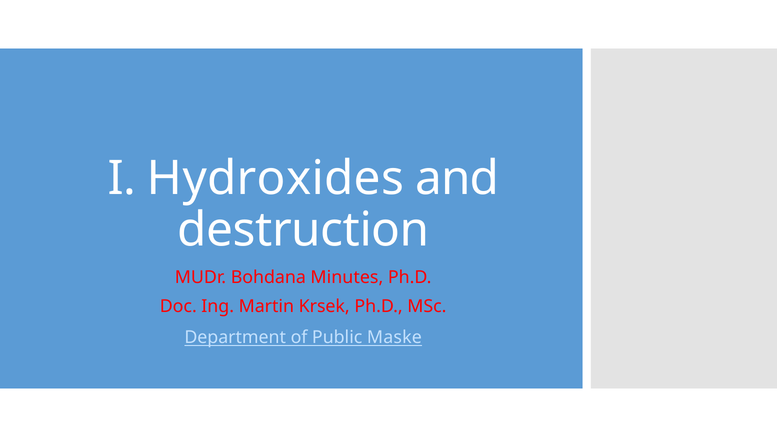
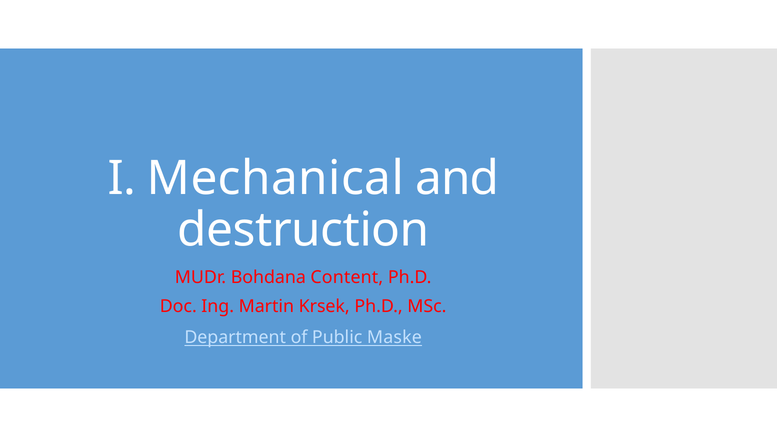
Hydroxides: Hydroxides -> Mechanical (275, 179)
Minutes: Minutes -> Content (347, 278)
